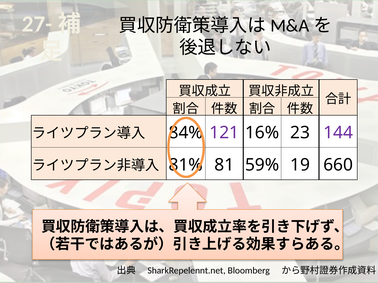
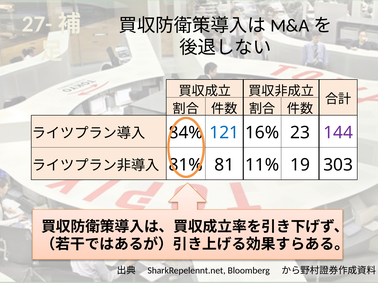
121 colour: purple -> blue (224, 133)
59%: 59% -> 11% (262, 165)
660: 660 -> 303 (338, 165)
